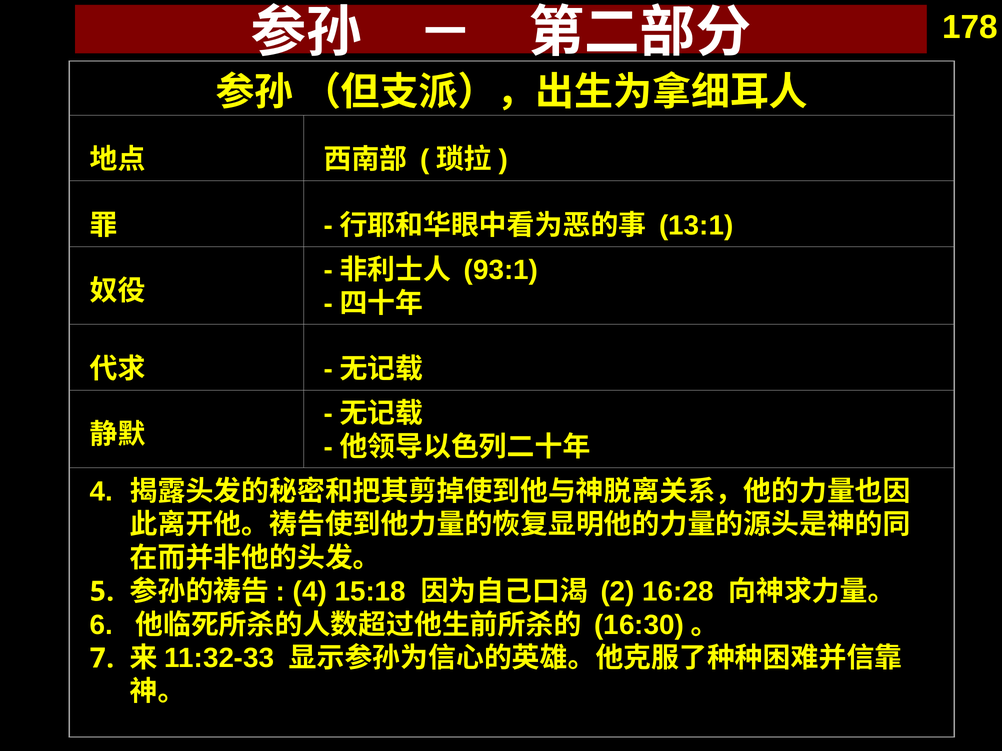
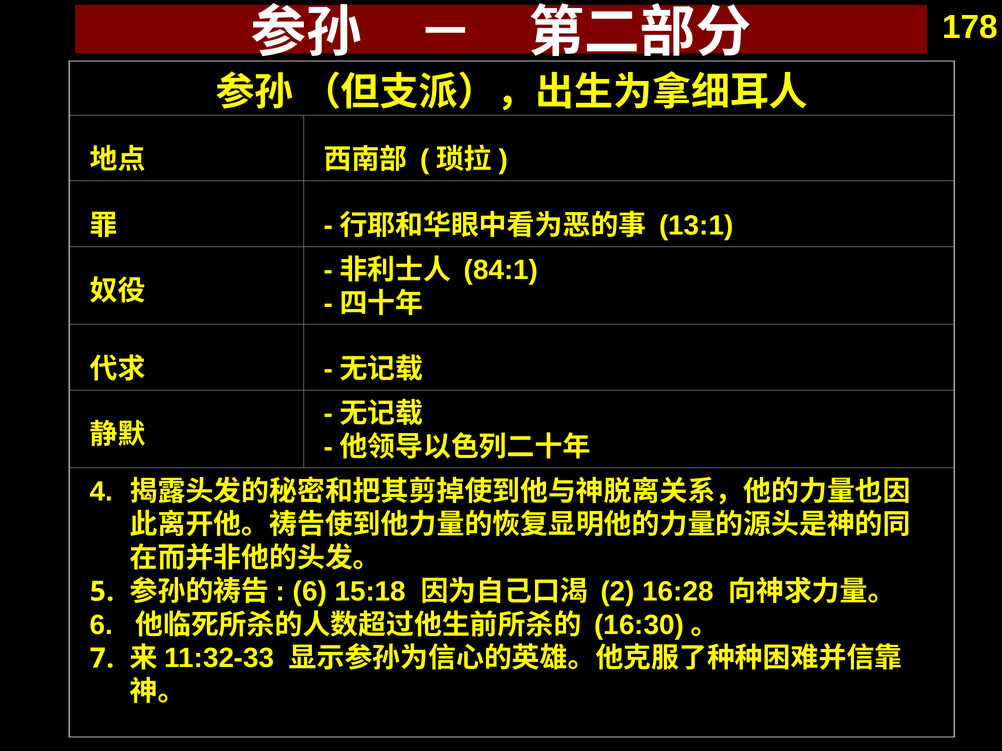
93:1: 93:1 -> 84:1 (501, 270)
4: 4 -> 6 (310, 592)
